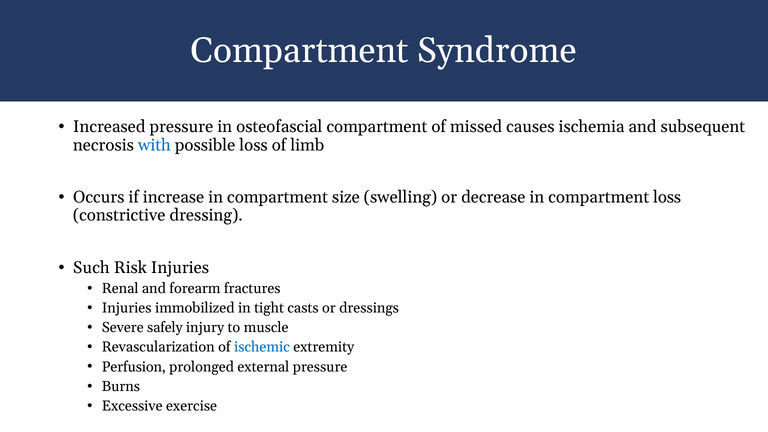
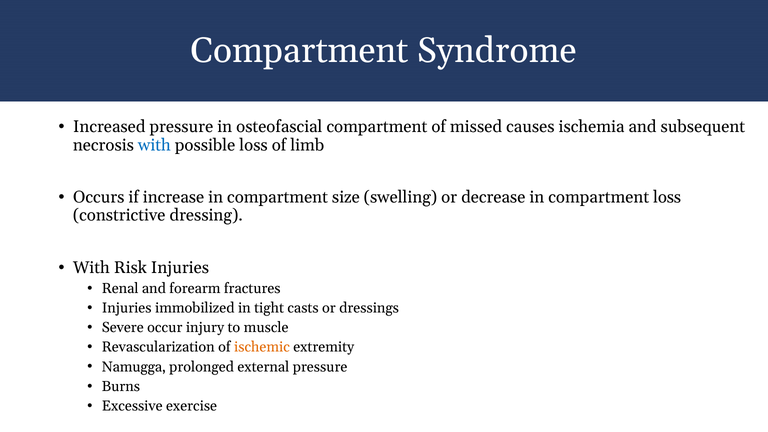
Such: Such -> With (91, 268)
safely: safely -> occur (165, 328)
ischemic colour: blue -> orange (262, 347)
Perfusion: Perfusion -> Namugga (134, 367)
